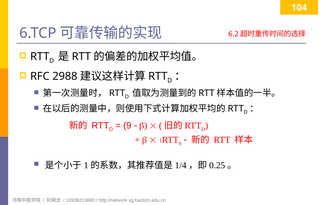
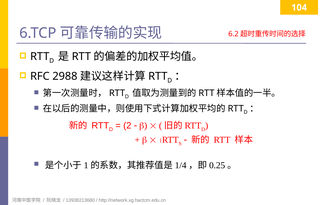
9: 9 -> 2 (127, 126)
